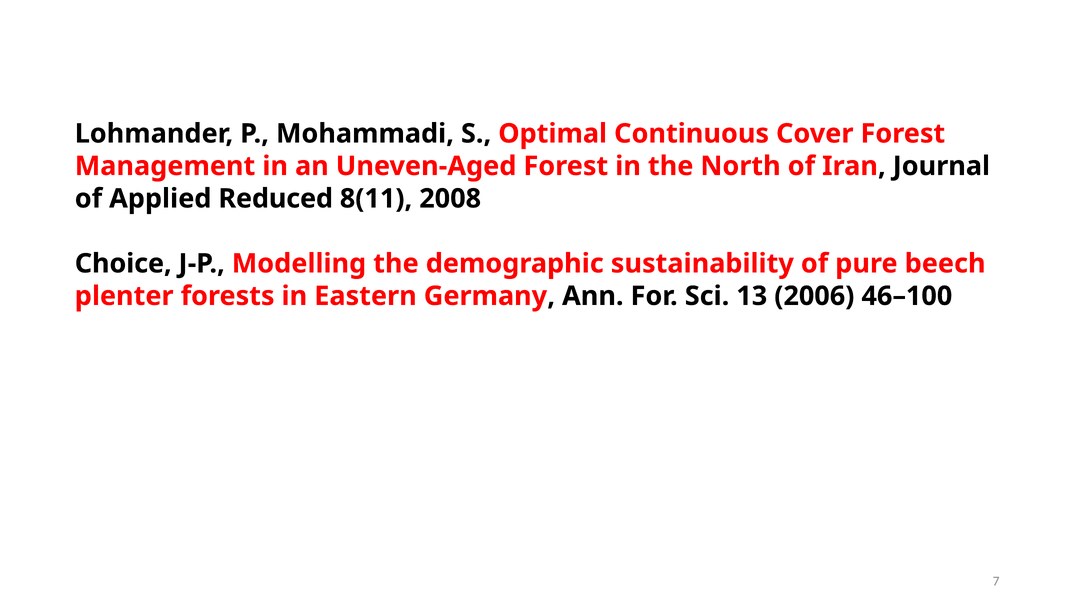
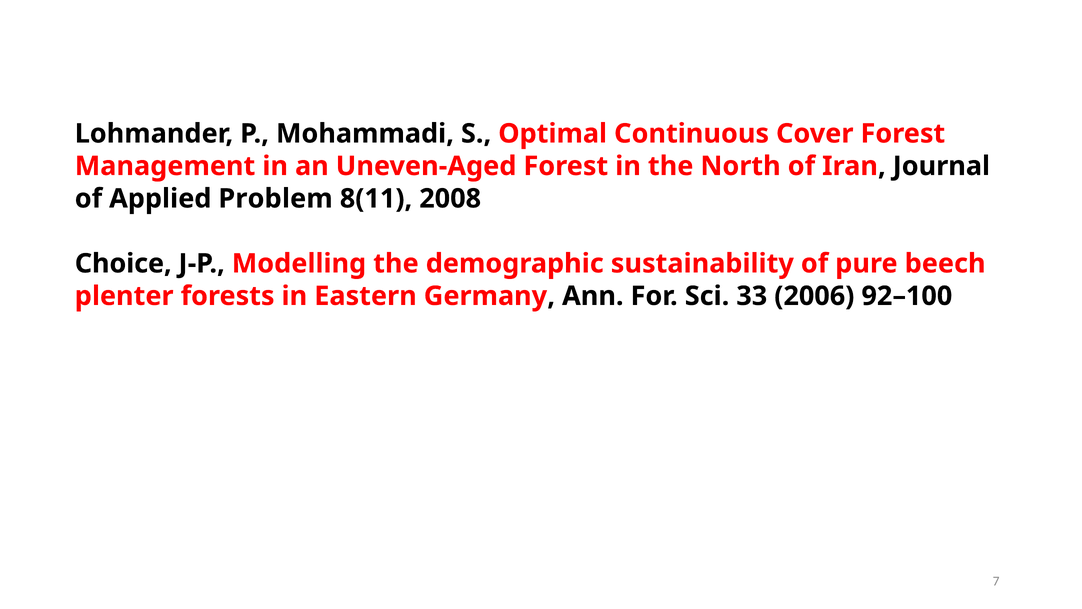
Reduced: Reduced -> Problem (276, 198)
13: 13 -> 33 (752, 296)
46–100: 46–100 -> 92–100 (907, 296)
